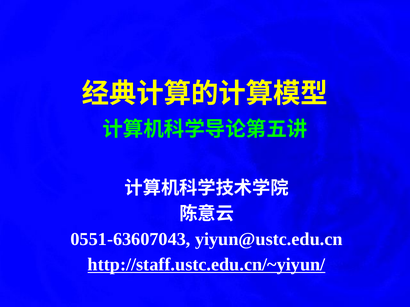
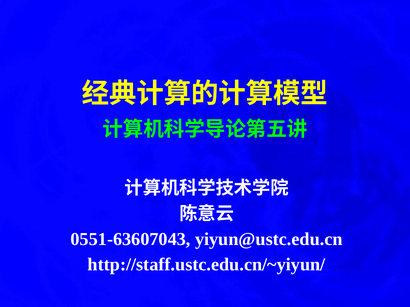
http://staff.ustc.edu.cn/~yiyun/ underline: present -> none (207, 265)
